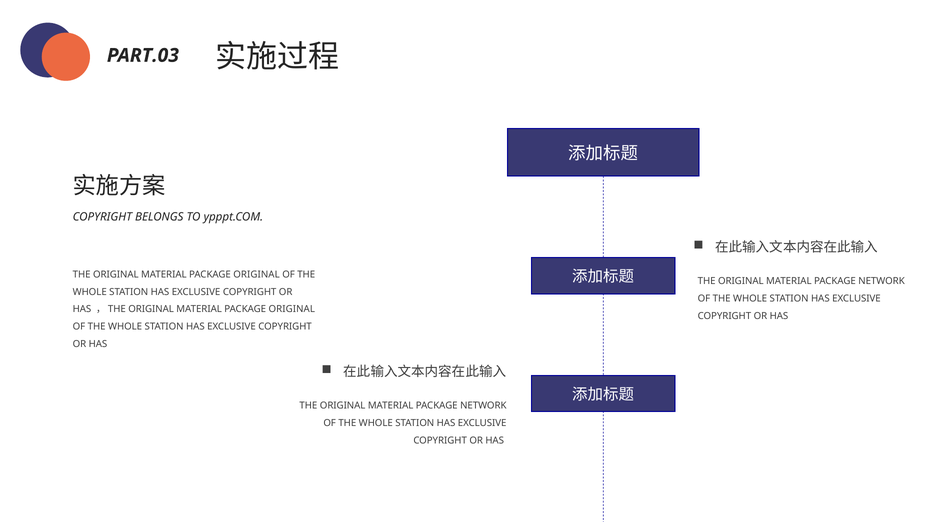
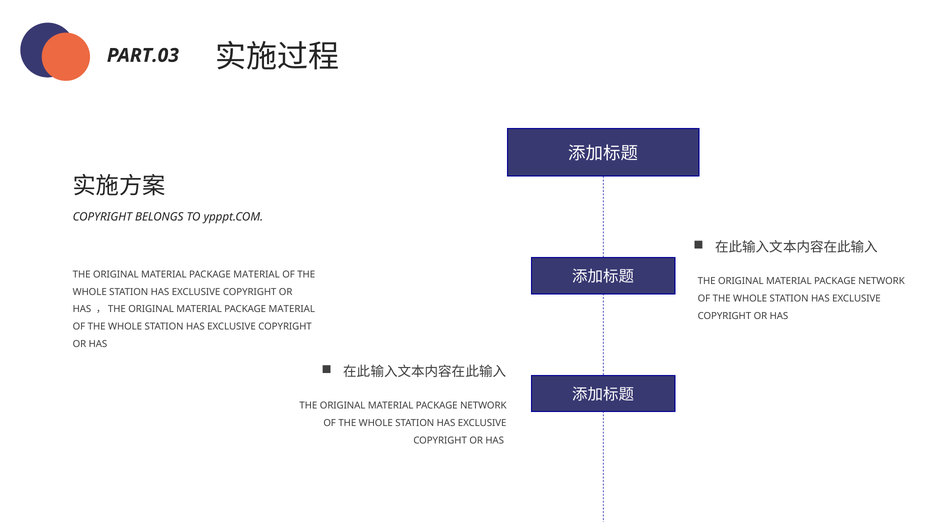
ORIGINAL: ORIGINAL -> MATERIAL (257, 275)
ORIGINAL: ORIGINAL -> MATERIAL (292, 310)
